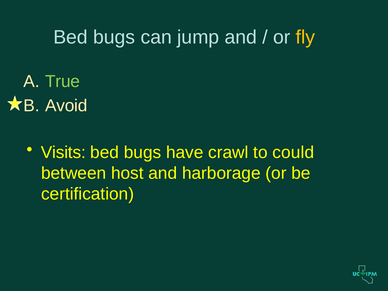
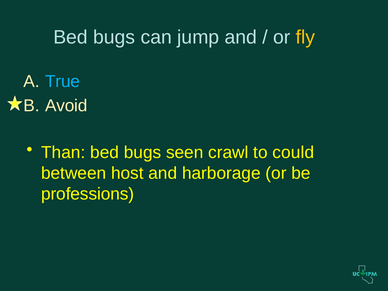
True colour: light green -> light blue (63, 81)
Visits: Visits -> Than (63, 153)
have: have -> seen (185, 153)
certification: certification -> professions (88, 194)
